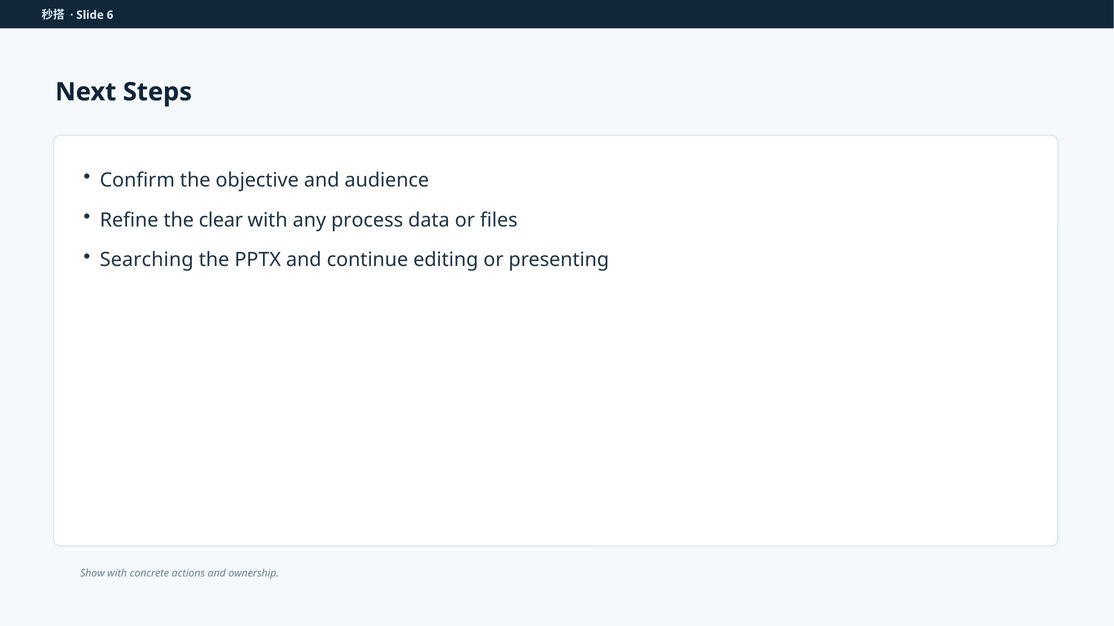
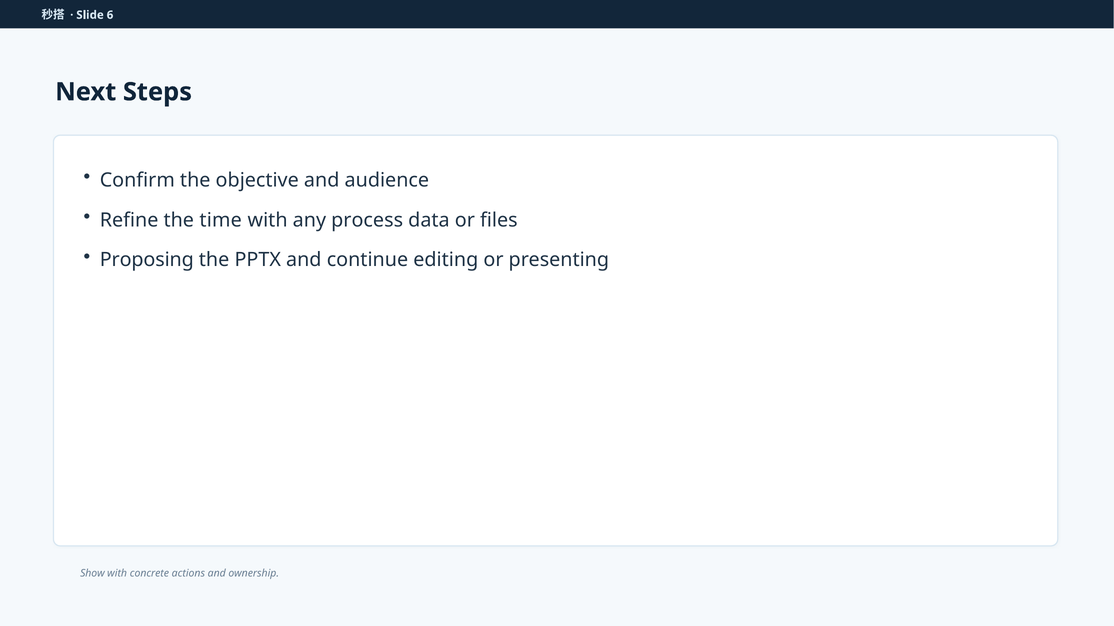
clear: clear -> time (221, 220)
Searching: Searching -> Proposing (147, 260)
